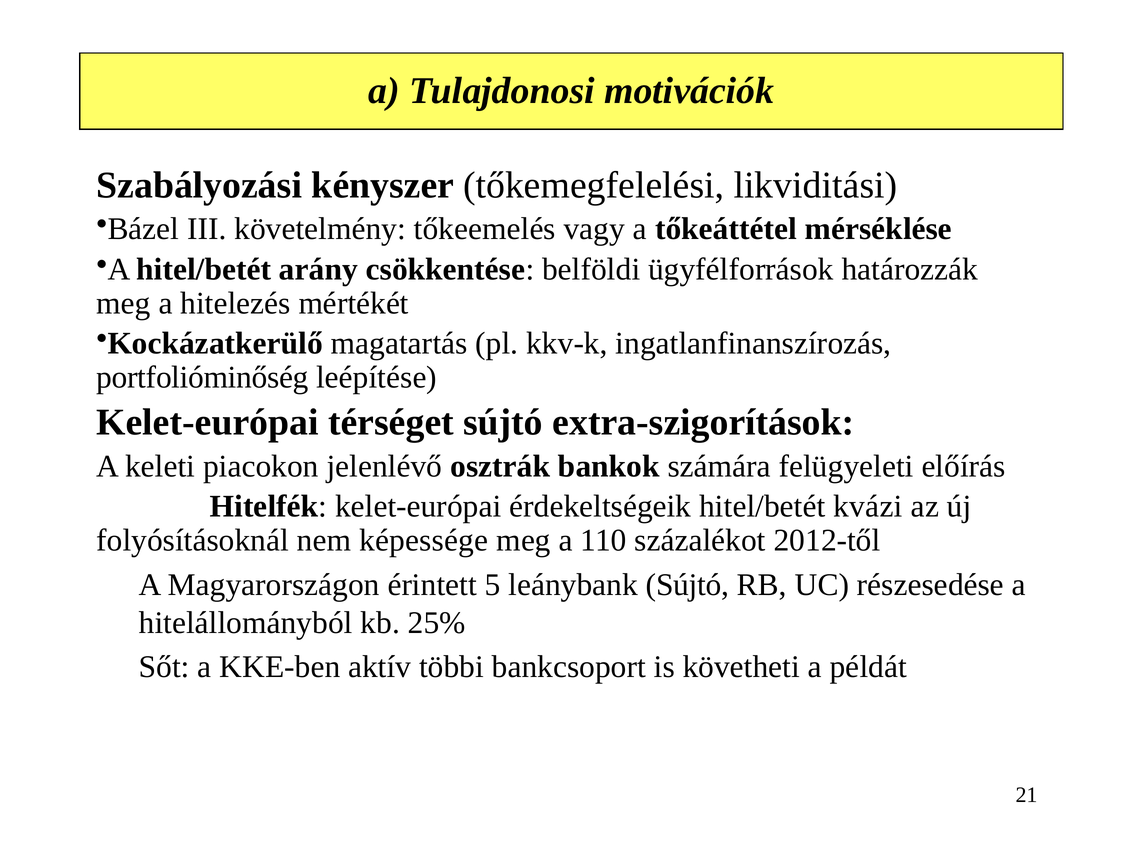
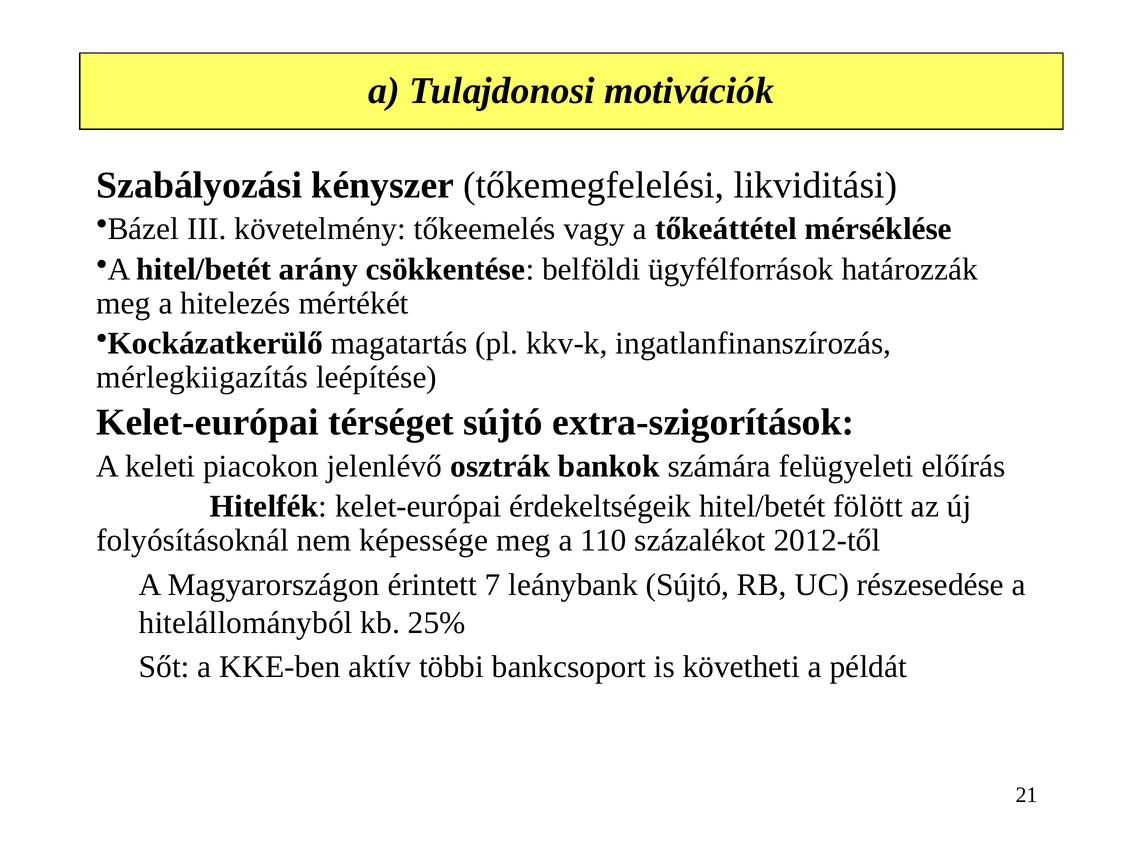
portfolióminőség: portfolióminőség -> mérlegkiigazítás (202, 378)
kvázi: kvázi -> fölött (868, 507)
5: 5 -> 7 (493, 585)
